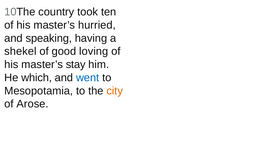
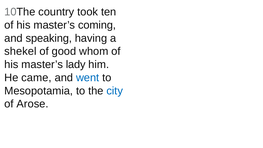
hurried: hurried -> coming (97, 25)
loving: loving -> whom (94, 51)
stay: stay -> lady (76, 64)
which: which -> came (36, 78)
city colour: orange -> blue (115, 91)
